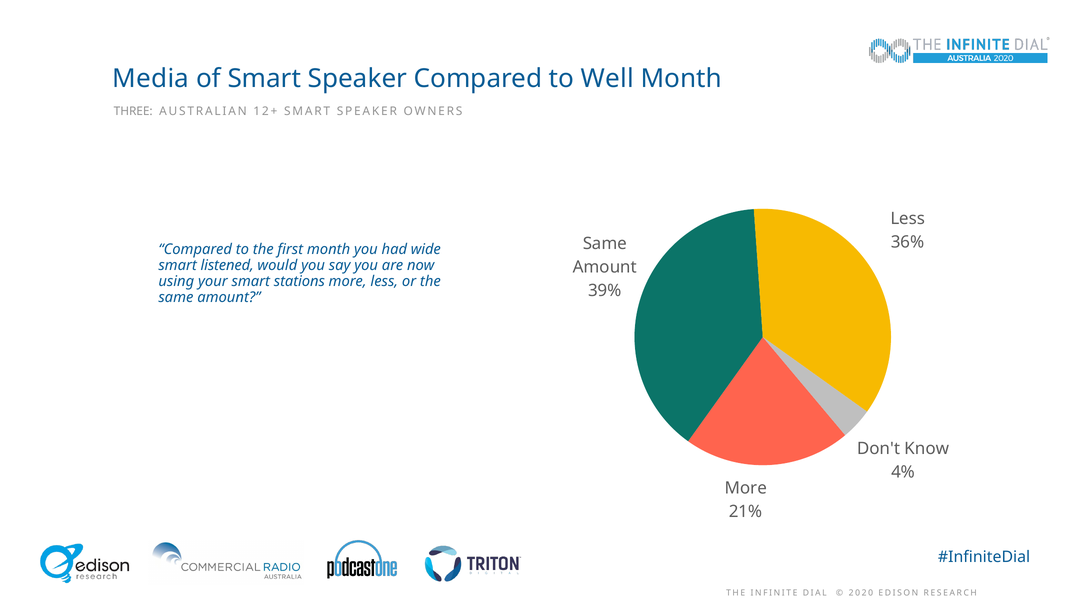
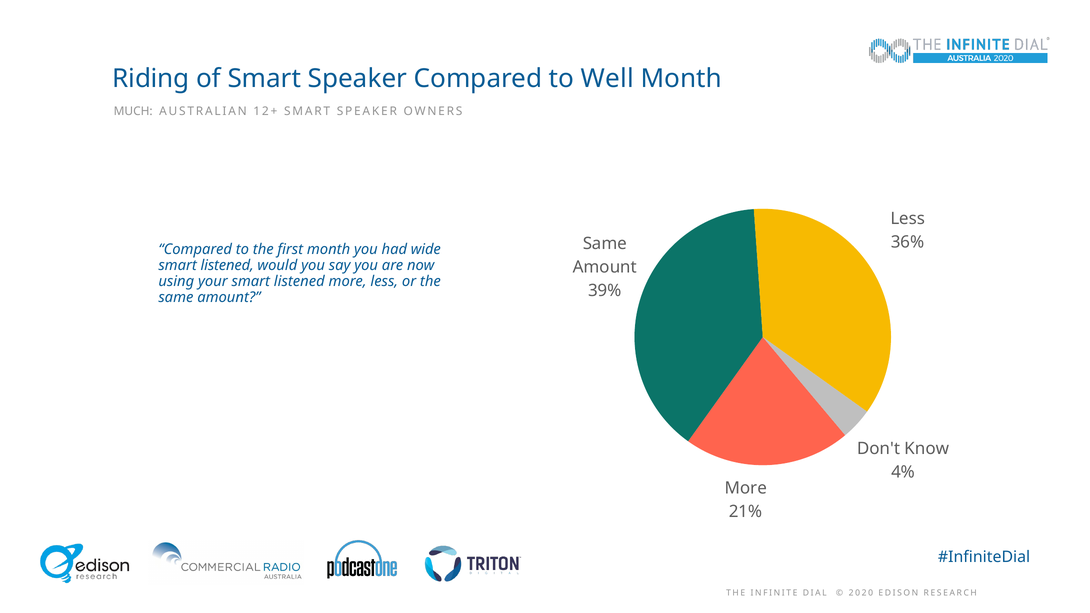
Media: Media -> Riding (151, 78)
THREE: THREE -> MUCH (133, 111)
your smart stations: stations -> listened (299, 281)
